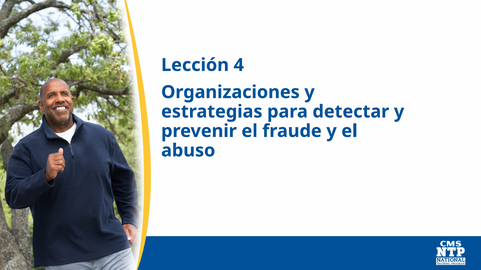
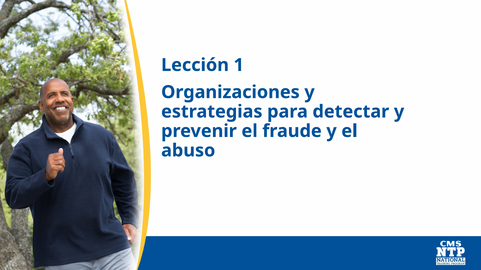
4: 4 -> 1 (239, 65)
